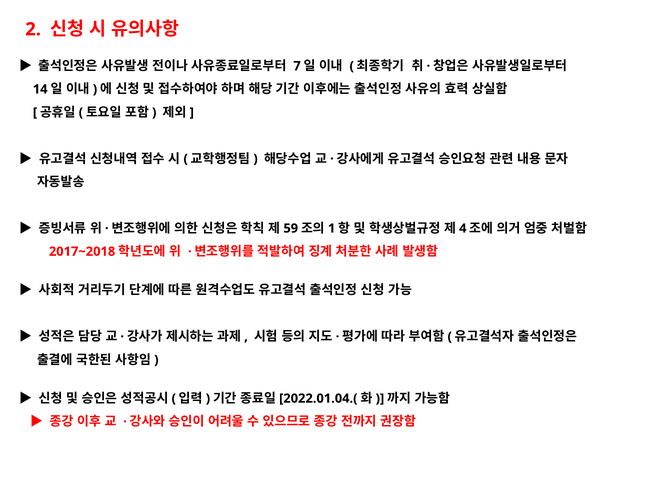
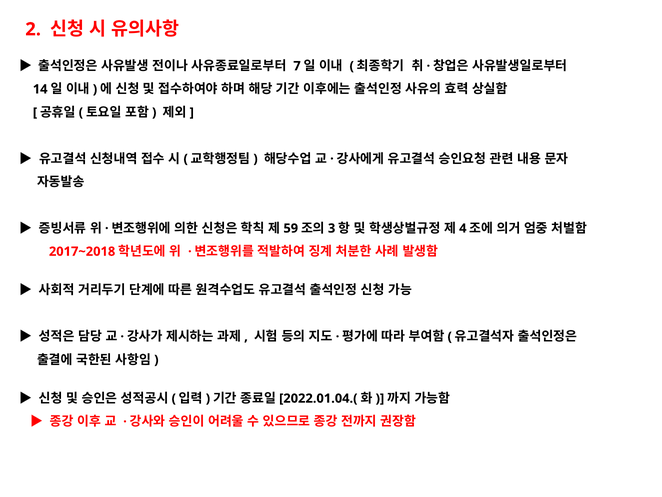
1: 1 -> 3 (332, 228)
